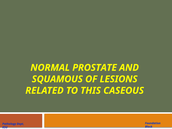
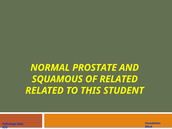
OF LESIONS: LESIONS -> RELATED (119, 79)
CASEOUS: CASEOUS -> STUDENT (124, 91)
